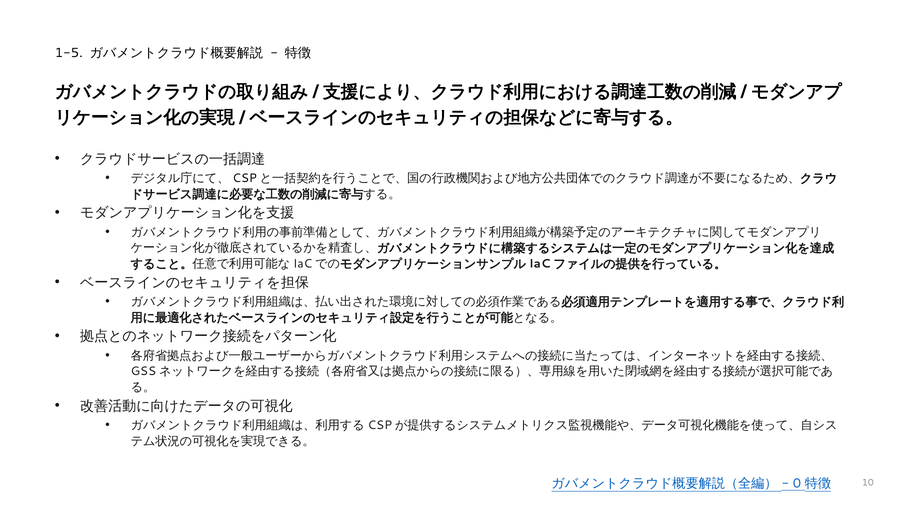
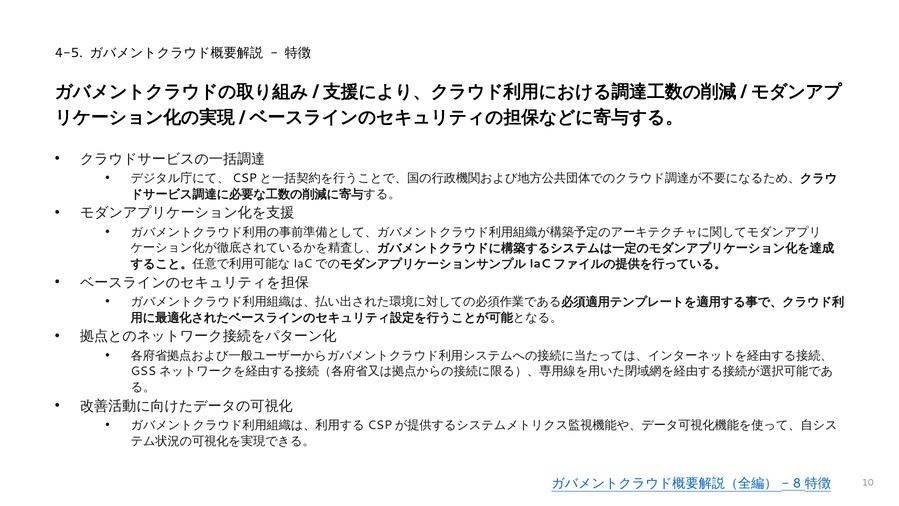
1-5: 1-5 -> 4-5 (69, 53)
0: 0 -> 8 (797, 483)
